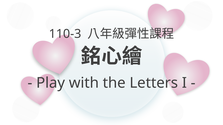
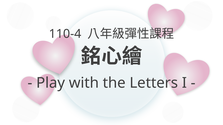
110-3: 110-3 -> 110-4 (65, 34)
